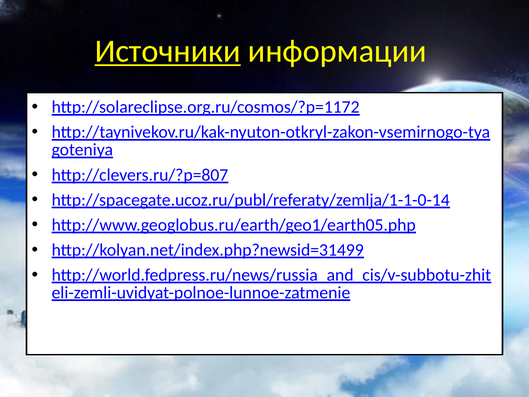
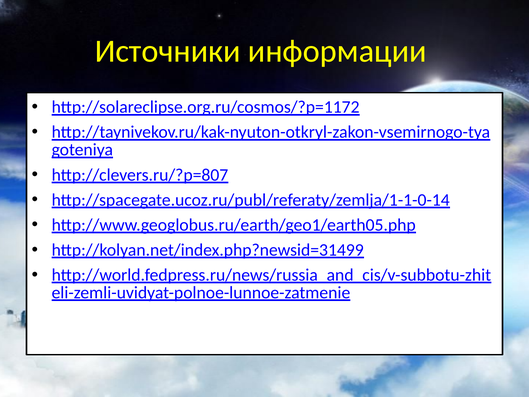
Источники underline: present -> none (168, 51)
